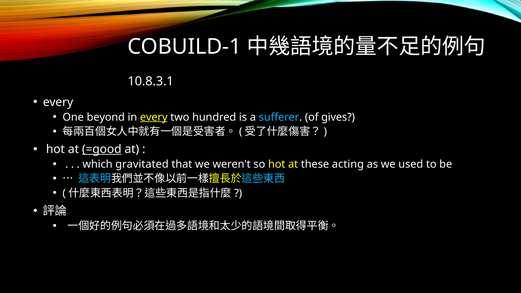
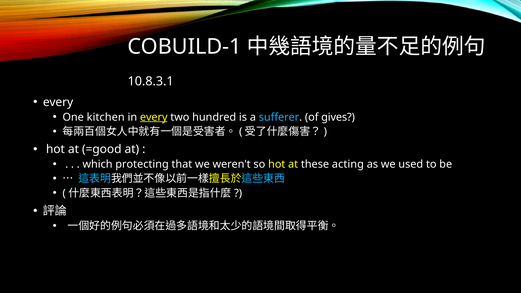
beyond: beyond -> kitchen (106, 117)
=good underline: present -> none (102, 149)
gravitated: gravitated -> protecting (142, 164)
